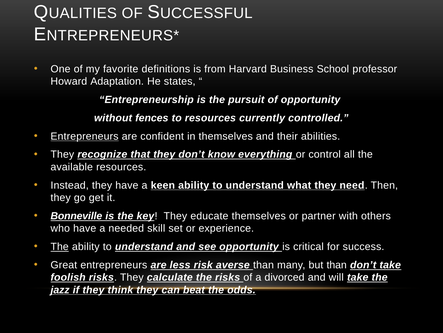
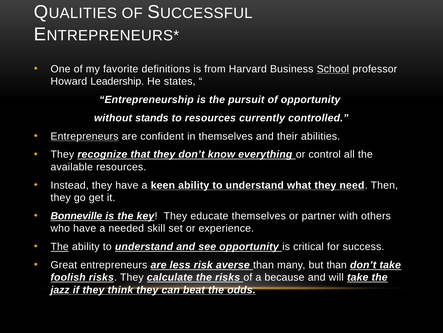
School underline: none -> present (333, 69)
Adaptation: Adaptation -> Leadership (117, 81)
fences: fences -> stands (152, 118)
divorced: divorced -> because (285, 277)
